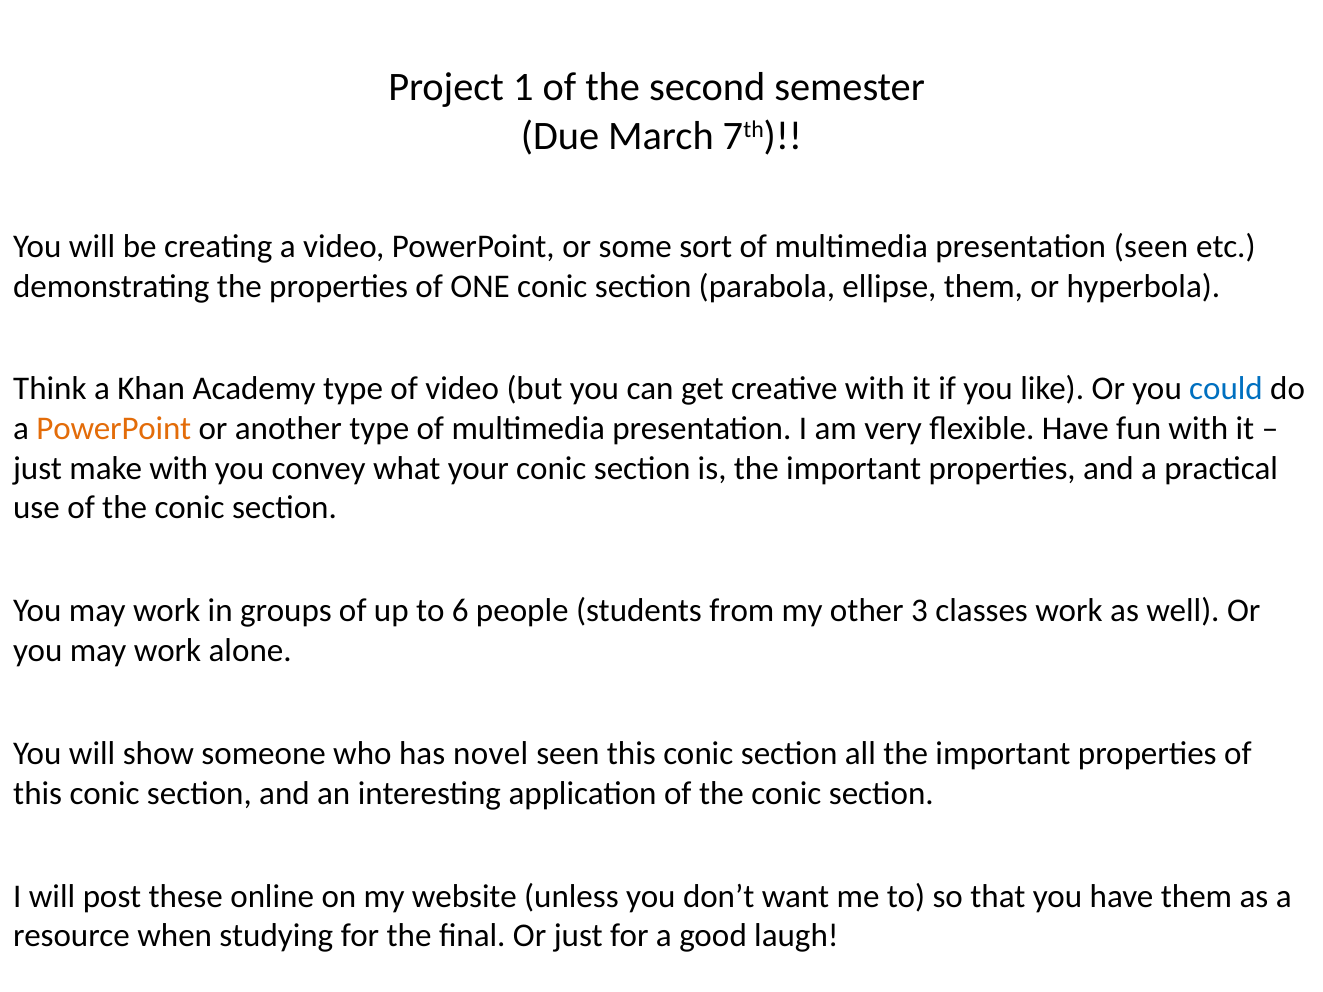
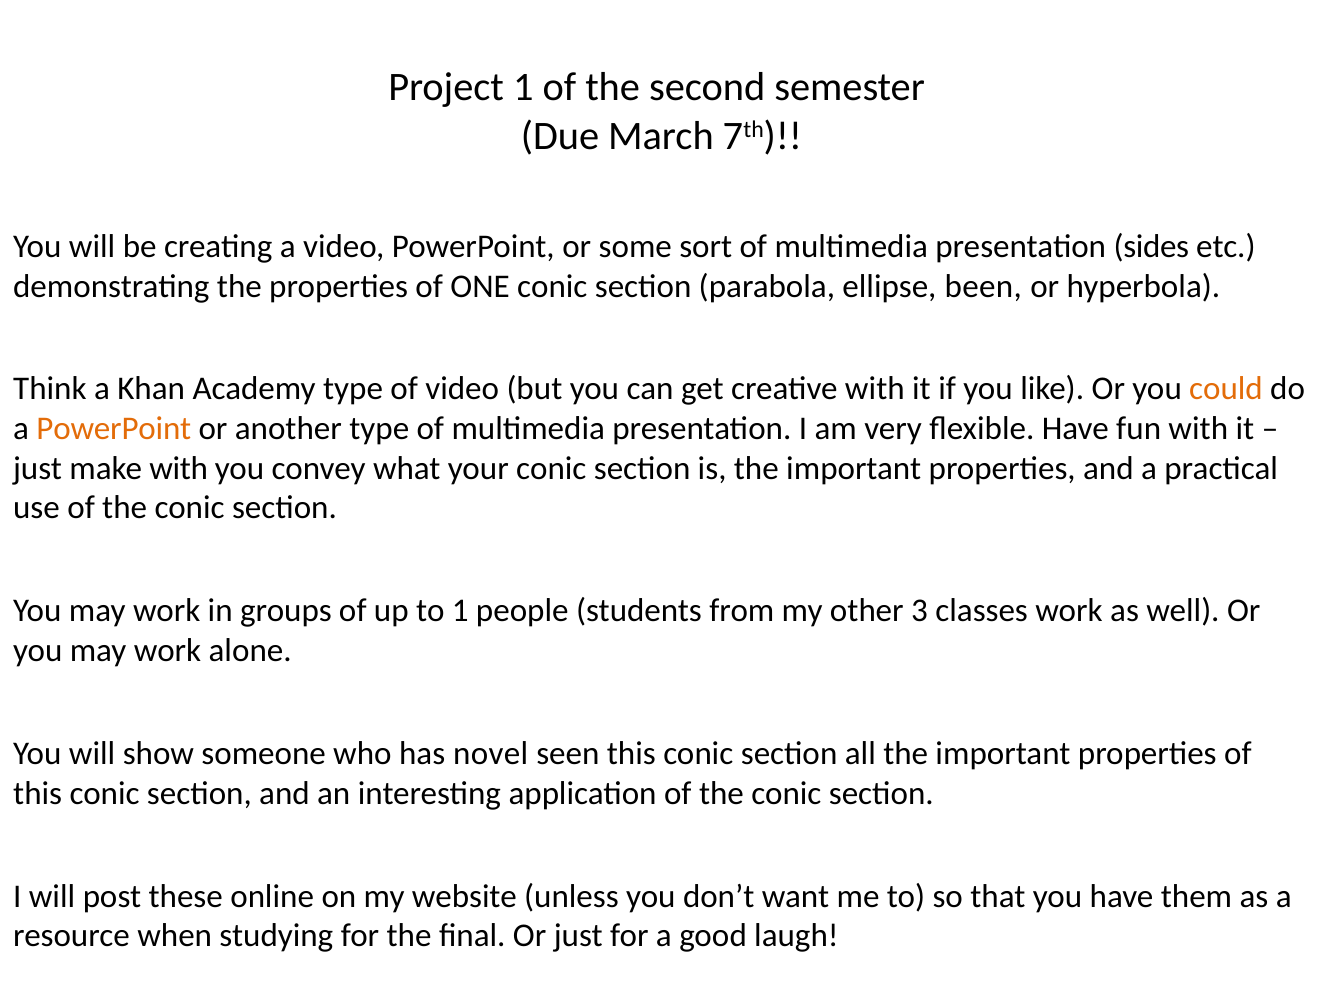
presentation seen: seen -> sides (1151, 246)
ellipse them: them -> been (983, 286)
could colour: blue -> orange (1226, 389)
to 6: 6 -> 1 (460, 611)
